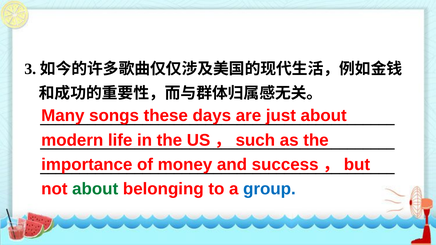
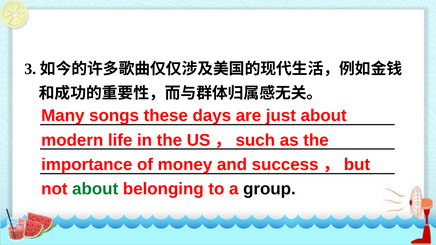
group colour: blue -> black (269, 189)
